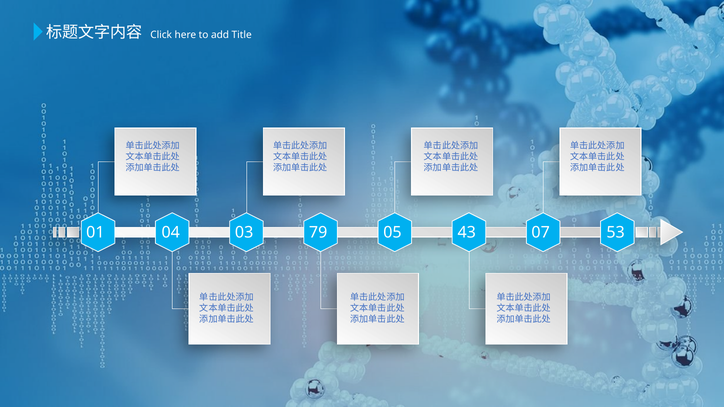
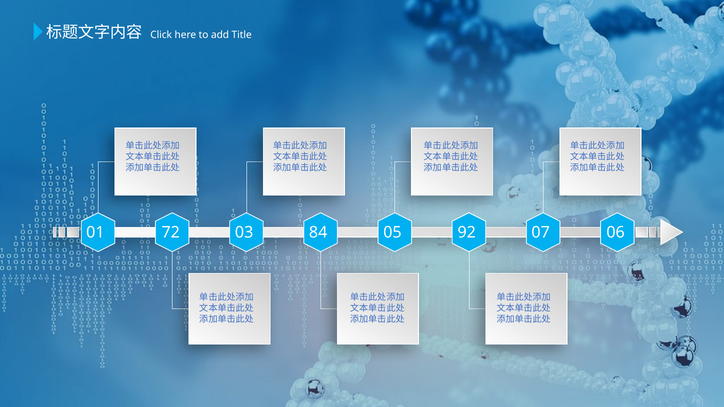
04: 04 -> 72 (171, 233)
79: 79 -> 84 (318, 233)
43: 43 -> 92 (467, 233)
53: 53 -> 06 (616, 233)
